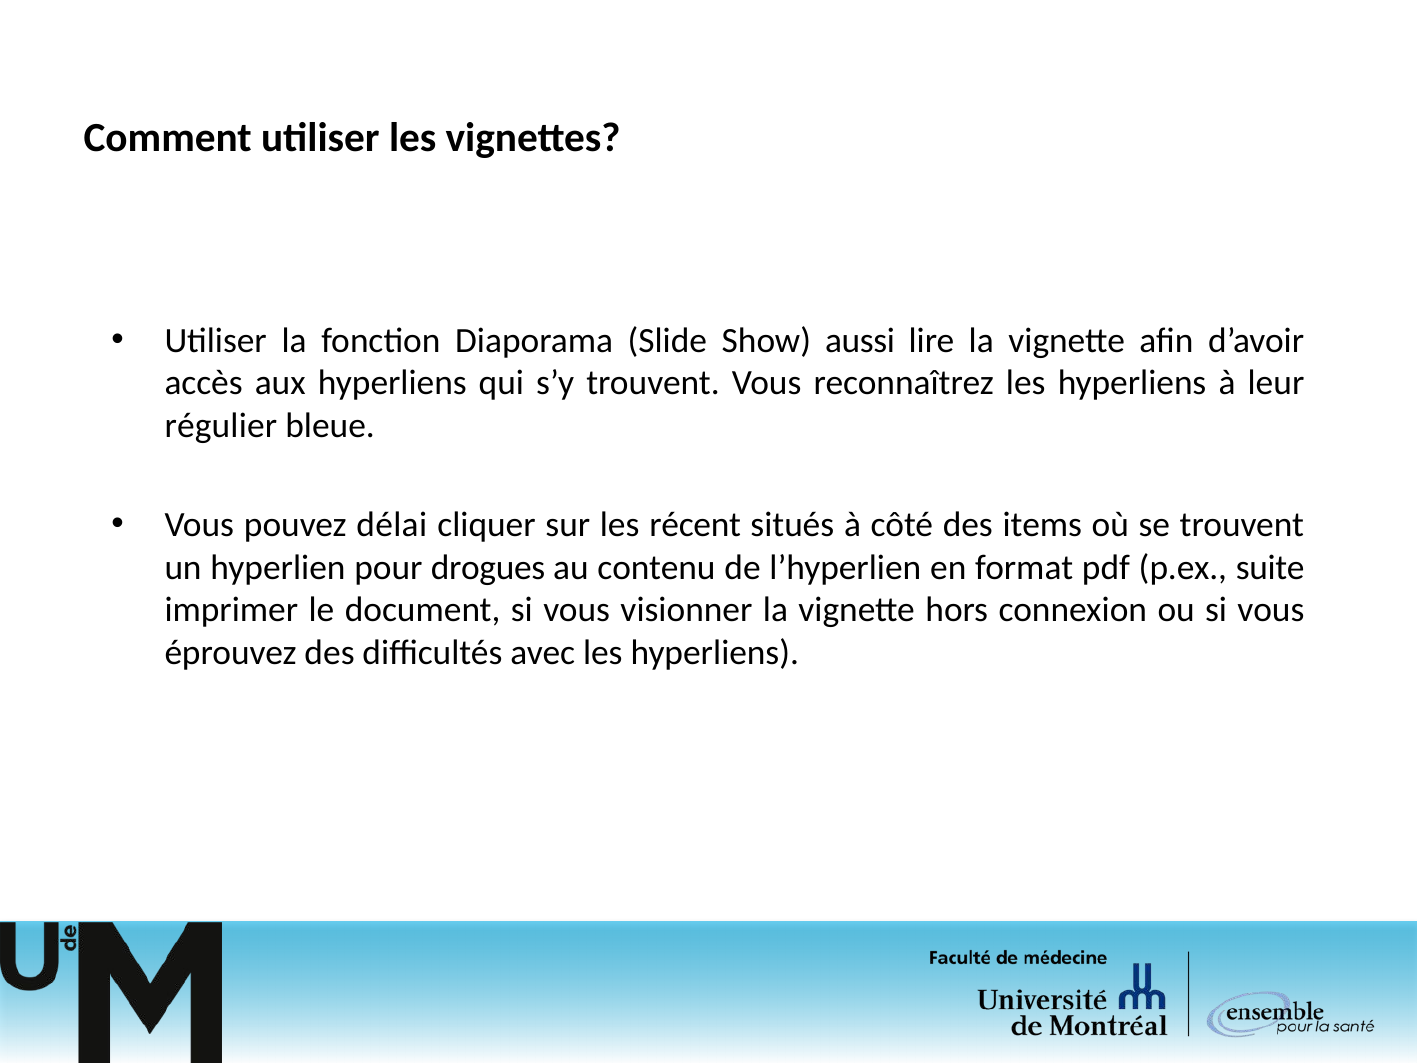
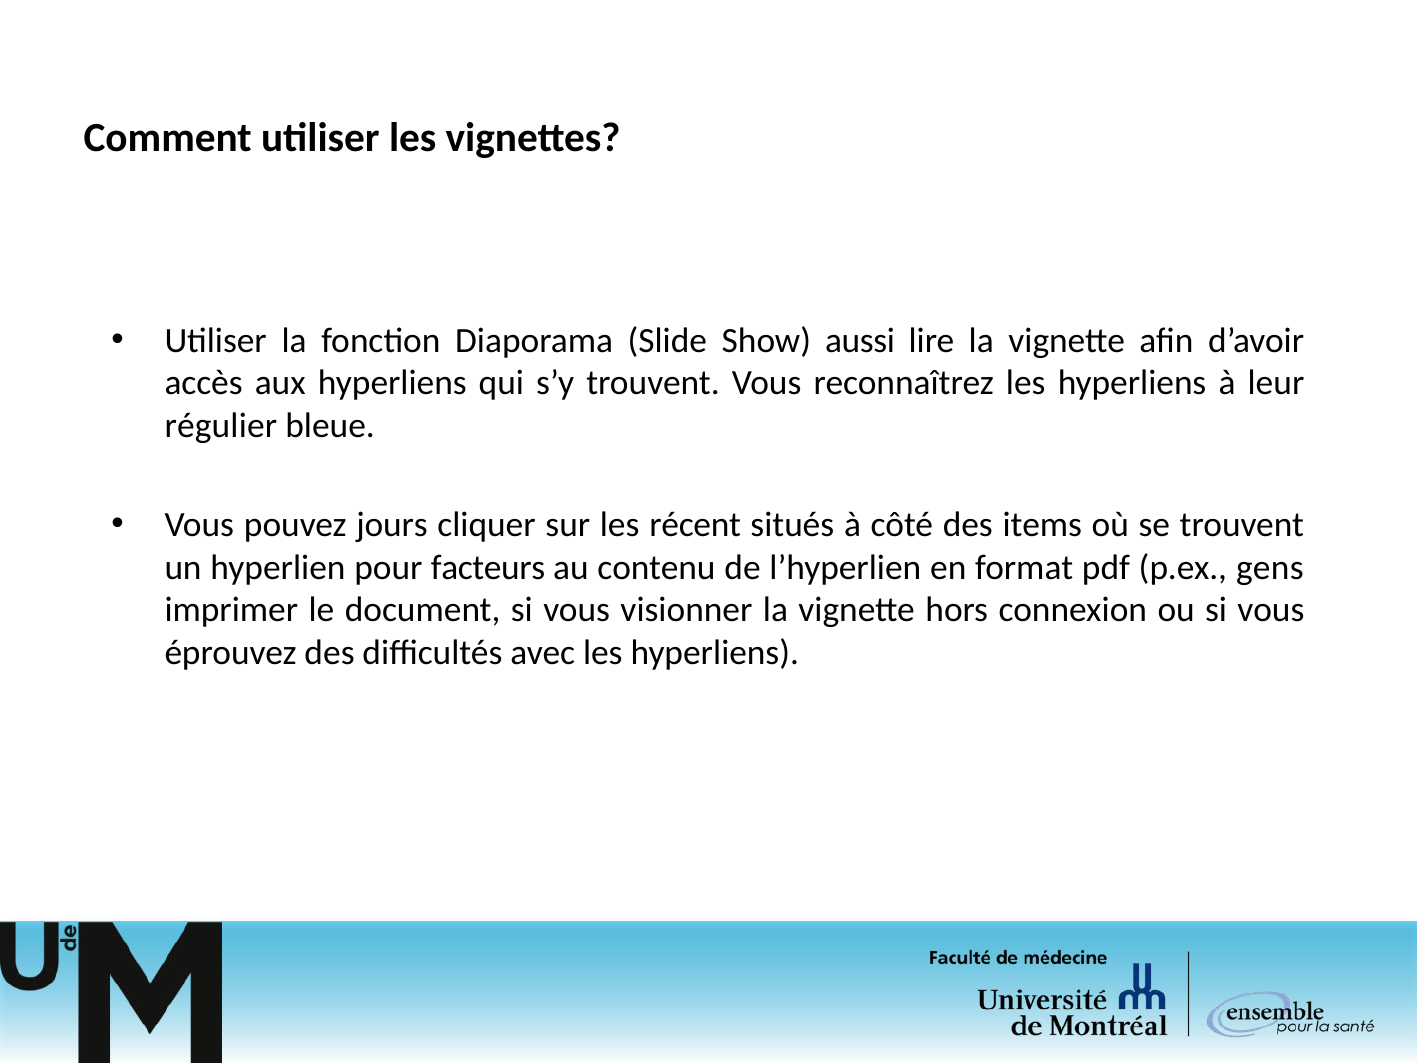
délai: délai -> jours (392, 525)
drogues: drogues -> facteurs (488, 567)
suite: suite -> gens (1270, 567)
